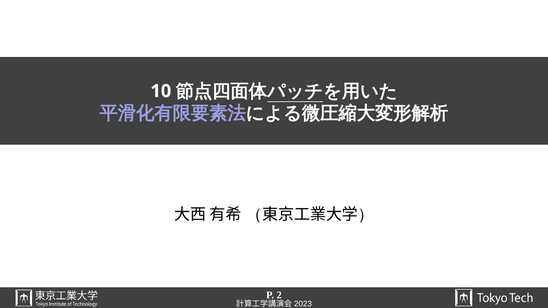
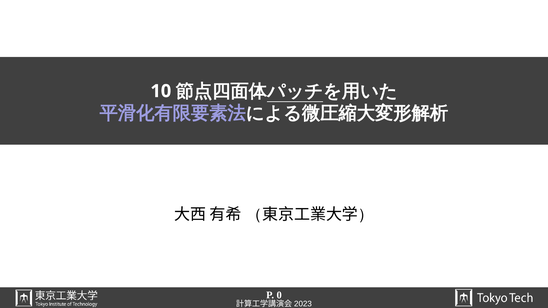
2: 2 -> 0 (279, 295)
